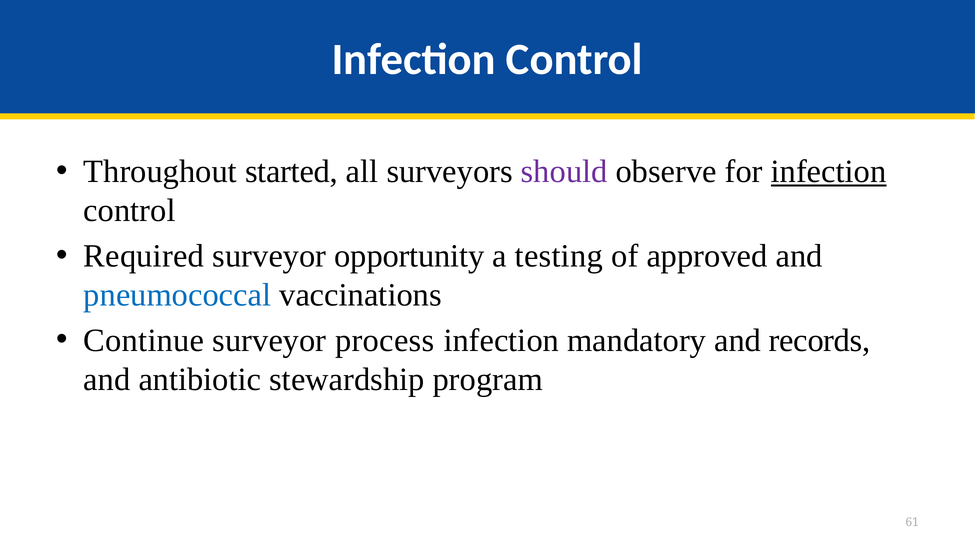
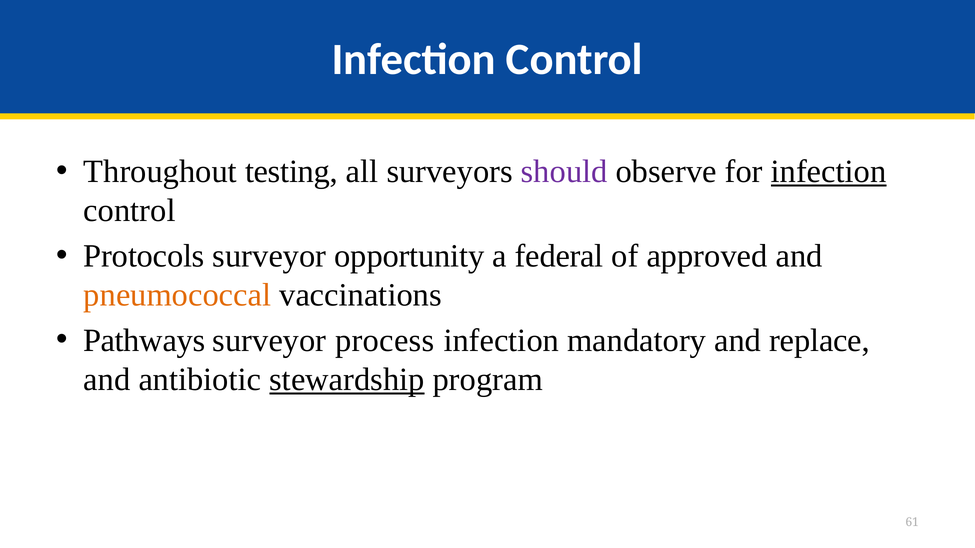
started: started -> testing (292, 172)
Required: Required -> Protocols (144, 256)
testing: testing -> federal (559, 256)
pneumococcal colour: blue -> orange (177, 295)
Continue: Continue -> Pathways (144, 341)
records: records -> replace (820, 341)
stewardship underline: none -> present (347, 380)
